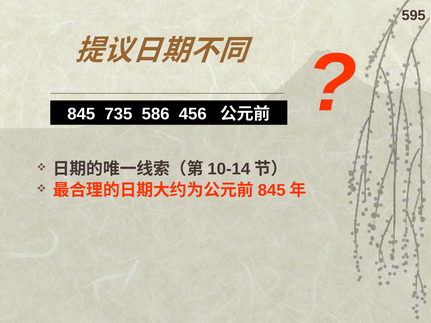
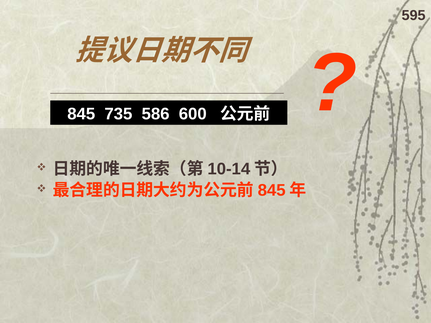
456: 456 -> 600 (193, 114)
